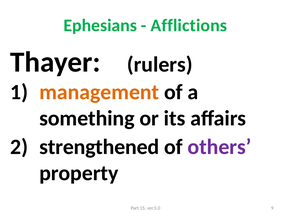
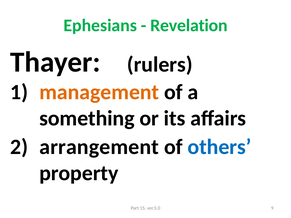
Afflictions: Afflictions -> Revelation (189, 25)
strengthened: strengthened -> arrangement (99, 147)
others colour: purple -> blue (219, 147)
